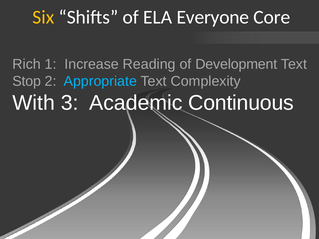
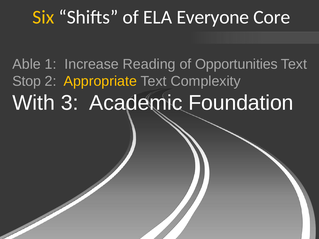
Rich: Rich -> Able (27, 64)
Development: Development -> Opportunities (236, 64)
Appropriate colour: light blue -> yellow (100, 81)
Continuous: Continuous -> Foundation (241, 103)
